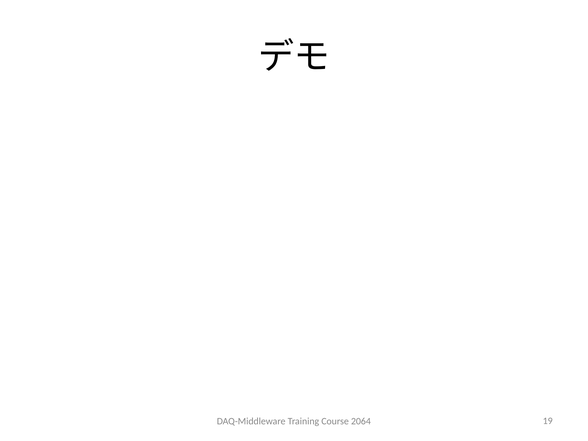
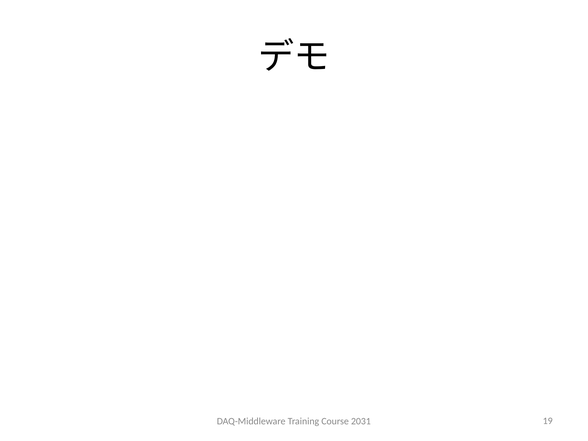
2064: 2064 -> 2031 (361, 421)
